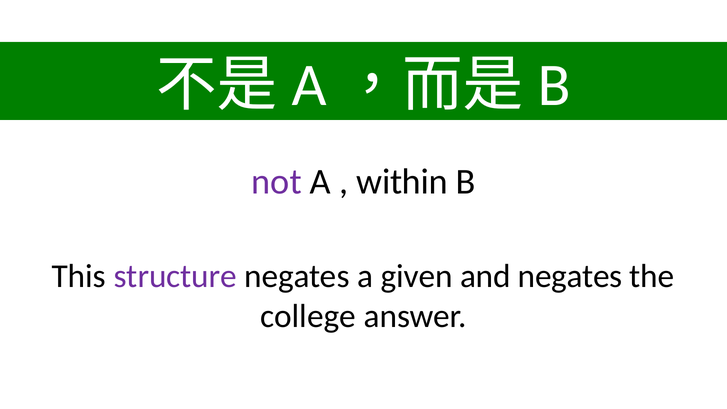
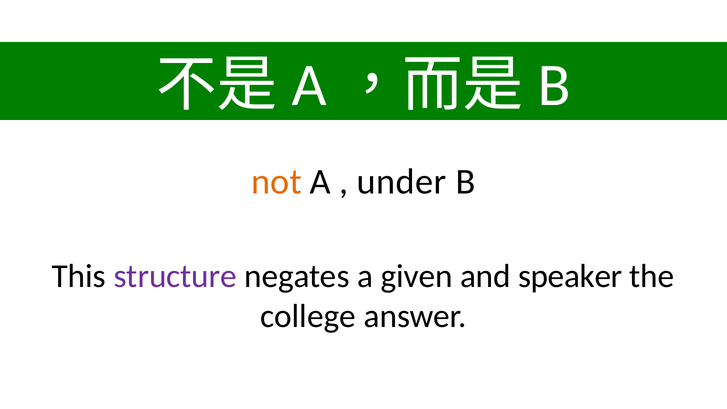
not colour: purple -> orange (277, 182)
within: within -> under (402, 182)
and negates: negates -> speaker (570, 276)
